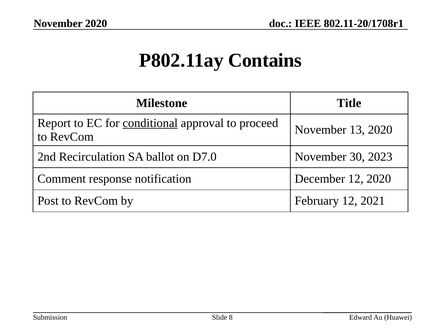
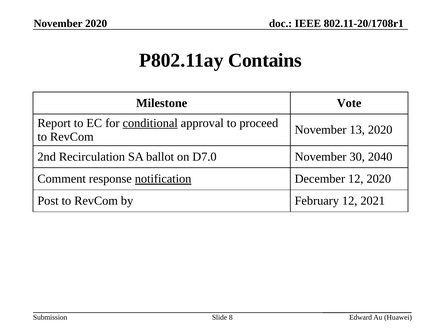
Title: Title -> Vote (349, 103)
2023: 2023 -> 2040 (380, 157)
notification underline: none -> present (163, 179)
